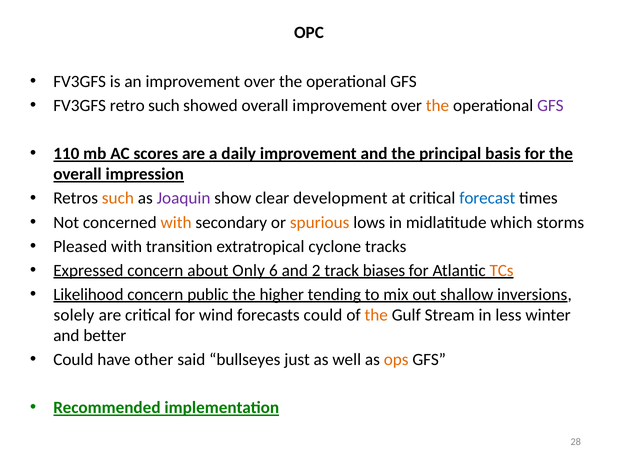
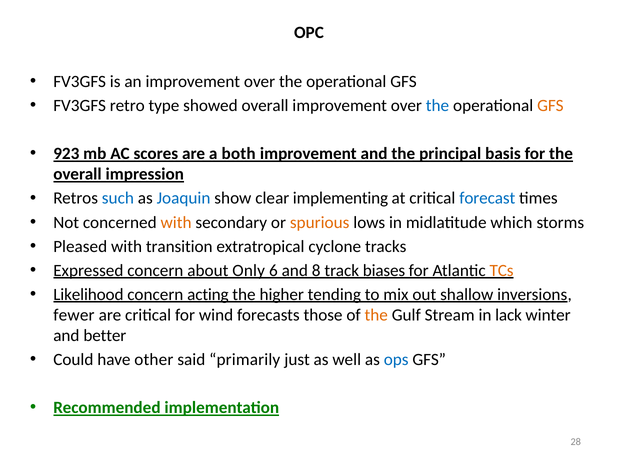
retro such: such -> type (164, 106)
the colour: orange -> blue (437, 106)
GFS colour: purple -> orange (550, 106)
110: 110 -> 923 (66, 154)
daily: daily -> both (239, 154)
such colour: orange -> blue (118, 199)
Joaquin colour: purple -> blue (184, 199)
development: development -> implementing (341, 199)
2: 2 -> 8 (316, 271)
public: public -> acting (208, 295)
solely: solely -> fewer (74, 315)
forecasts could: could -> those (323, 315)
less: less -> lack (509, 315)
bullseyes: bullseyes -> primarily (245, 360)
ops colour: orange -> blue (396, 360)
